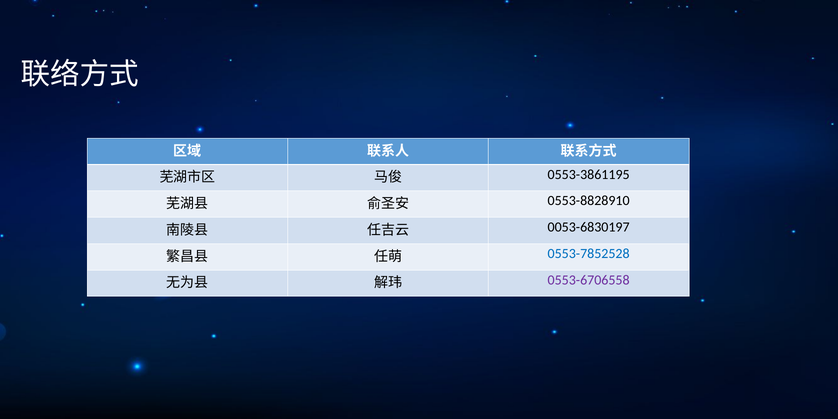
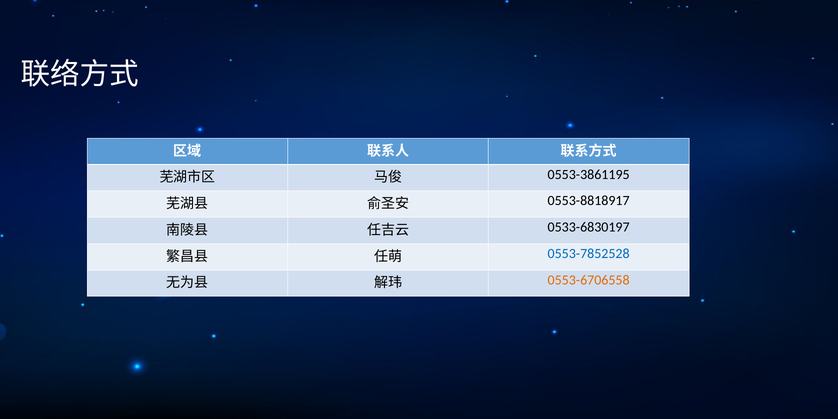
0553-8828910: 0553-8828910 -> 0553-8818917 (589, 201)
0053-6830197: 0053-6830197 -> 0533-6830197 (589, 227)
0553-6706558 colour: purple -> orange (589, 280)
